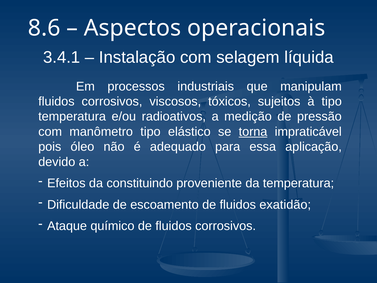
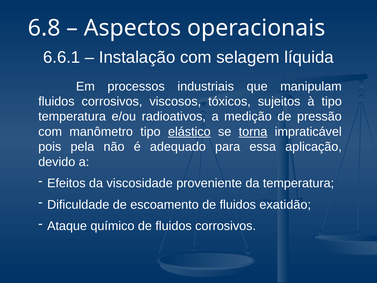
8.6: 8.6 -> 6.8 (44, 28)
3.4.1: 3.4.1 -> 6.6.1 (62, 57)
elástico underline: none -> present (189, 132)
óleo: óleo -> pela (82, 147)
constituindo: constituindo -> viscosidade (140, 183)
